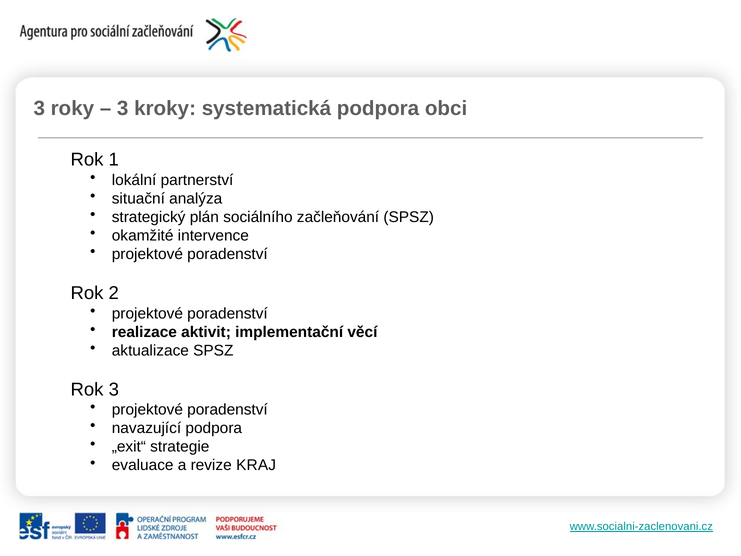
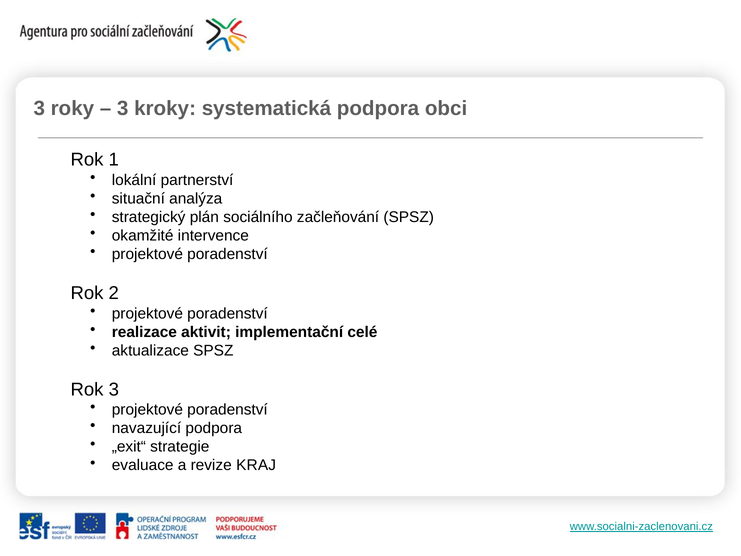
věcí: věcí -> celé (362, 332)
